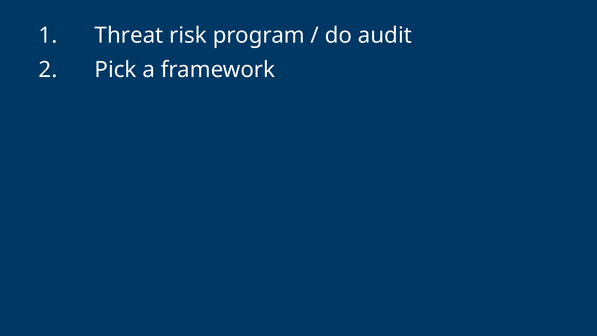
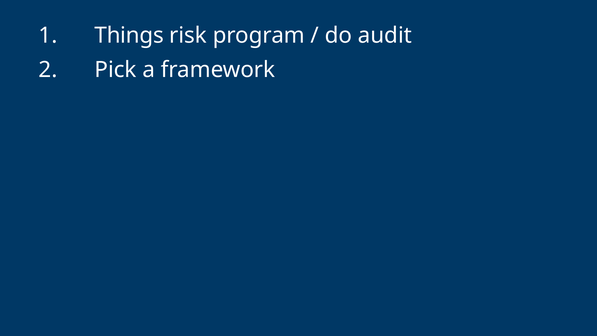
Threat: Threat -> Things (129, 35)
